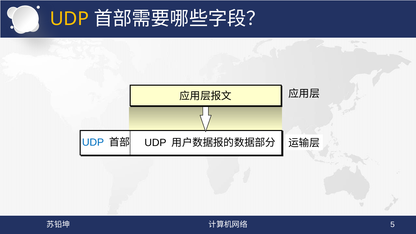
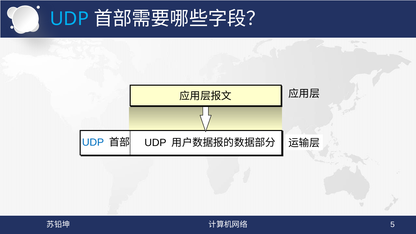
UDP colour: yellow -> light blue (69, 19)
